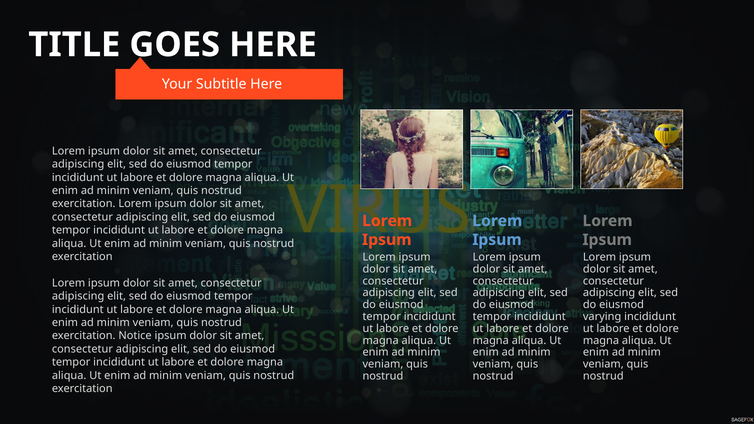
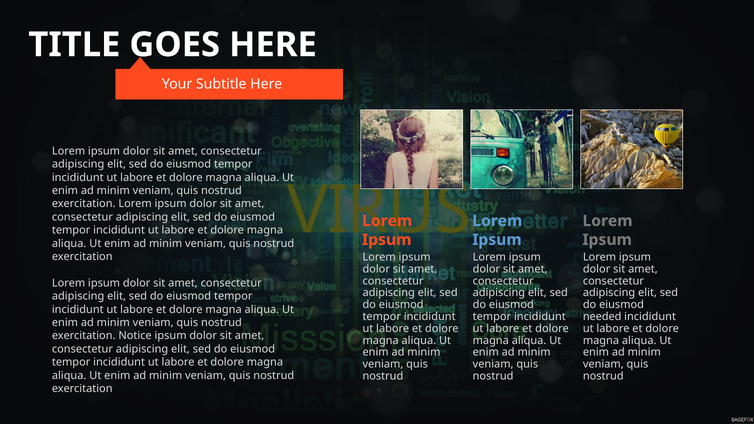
varying: varying -> needed (602, 317)
